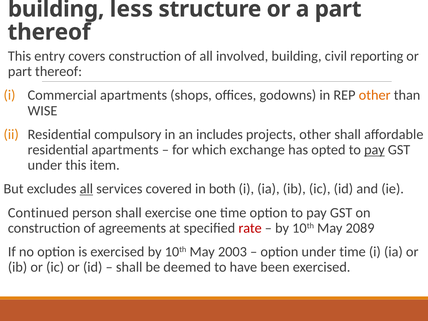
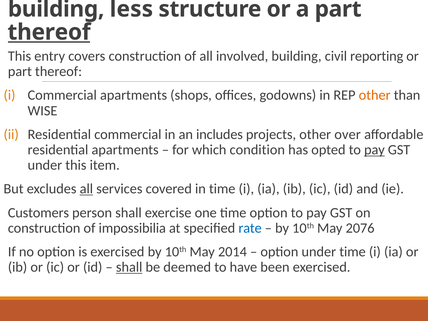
thereof underline: none -> present (49, 32)
Residential compulsory: compulsory -> commercial (128, 134)
other shall: shall -> over (348, 134)
exchange: exchange -> condition (257, 150)
in both: both -> time (222, 189)
Continued: Continued -> Customers (38, 213)
agreements: agreements -> impossibilia (132, 228)
rate colour: red -> blue (250, 228)
2089: 2089 -> 2076 (360, 228)
2003: 2003 -> 2014 (232, 252)
shall underline: none -> present (129, 267)
